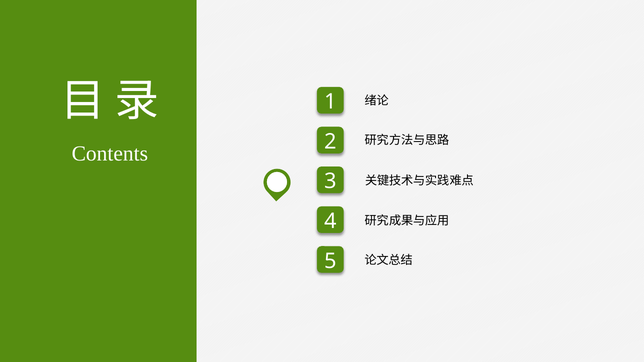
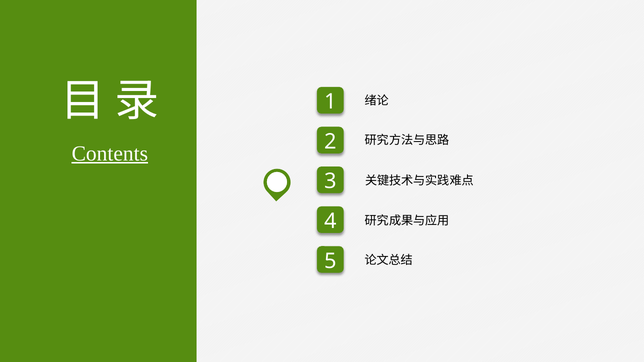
Contents underline: none -> present (110, 154)
